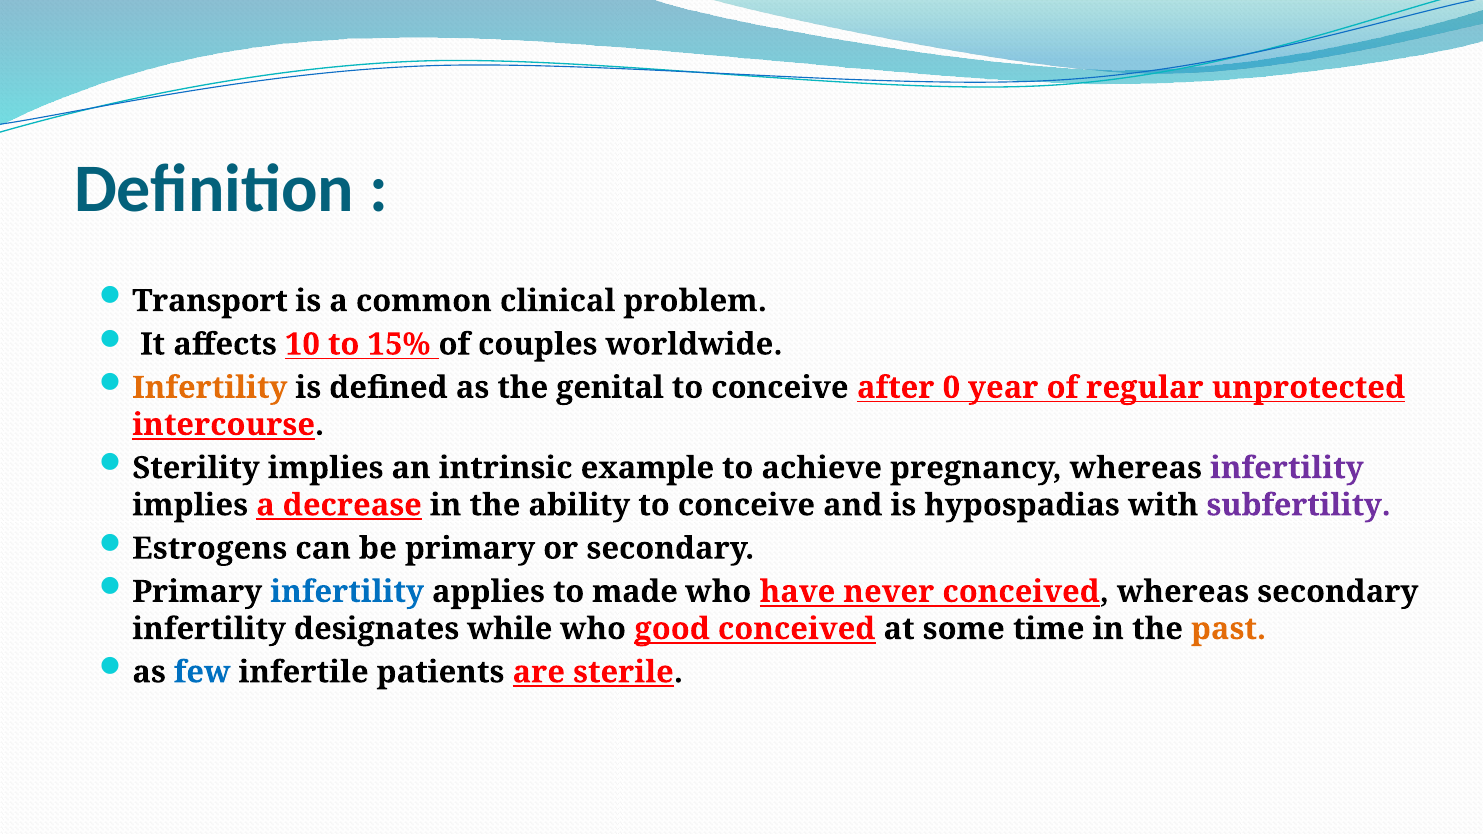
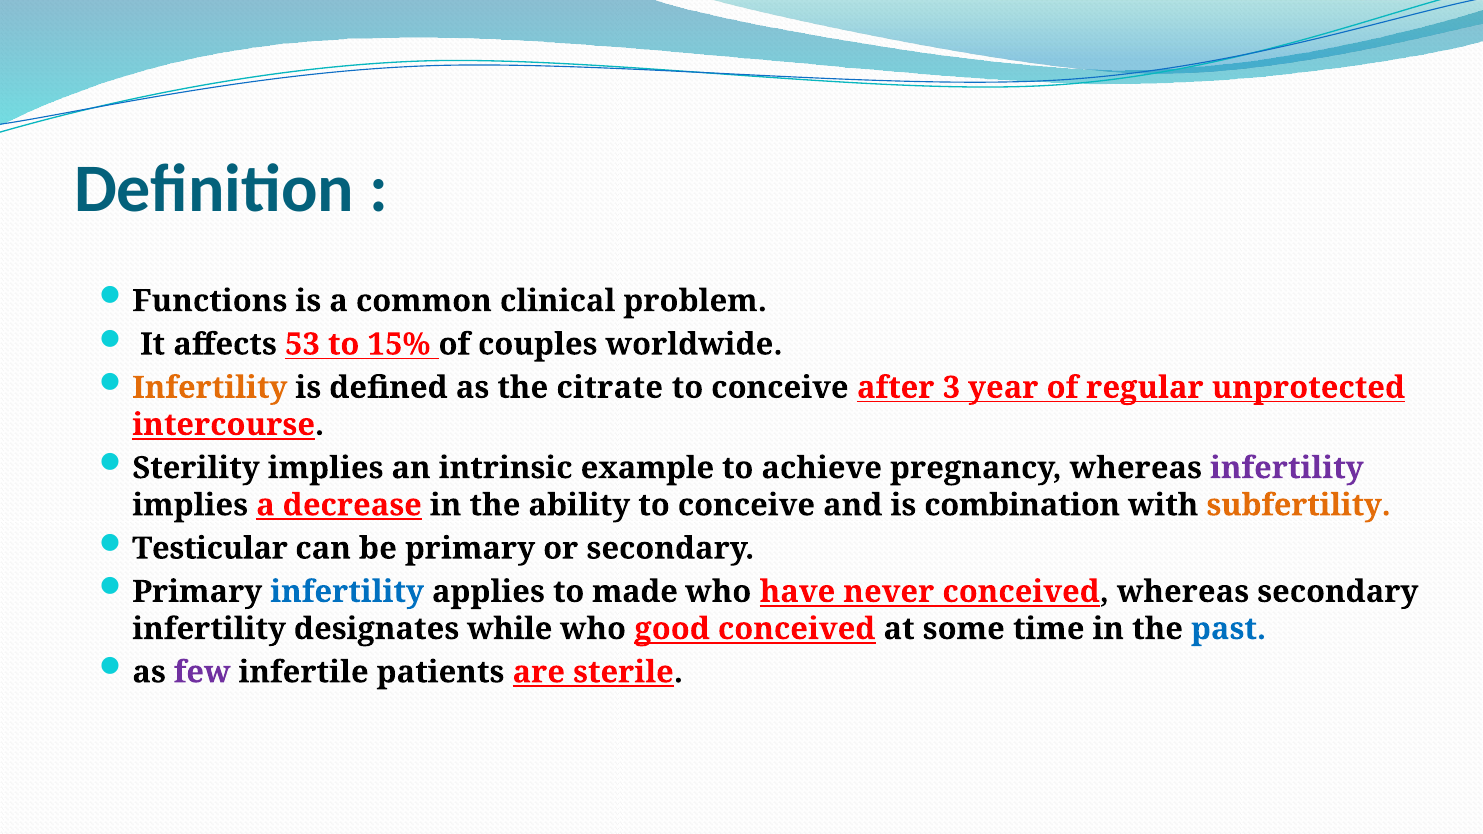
Transport: Transport -> Functions (210, 301)
10: 10 -> 53 (302, 344)
genital: genital -> citrate (610, 388)
0: 0 -> 3 (951, 388)
hypospadias: hypospadias -> combination (1022, 505)
subfertility colour: purple -> orange (1299, 505)
Estrogens: Estrogens -> Testicular (210, 549)
past colour: orange -> blue (1229, 629)
few colour: blue -> purple (202, 672)
